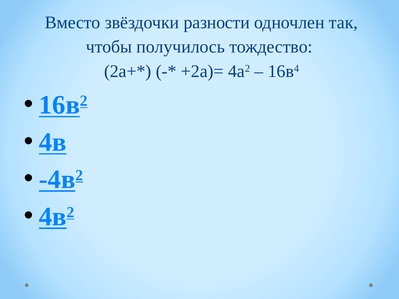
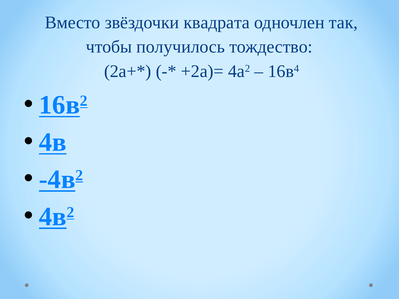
разности: разности -> квадрата (217, 22)
